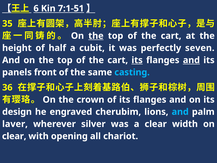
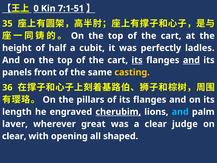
6: 6 -> 0 (36, 8)
the underline: present -> none (96, 36)
seven: seven -> ladles (200, 48)
casting colour: light blue -> yellow (132, 72)
crown: crown -> pillars (90, 100)
design: design -> length (17, 112)
cherubim underline: none -> present (118, 112)
silver: silver -> great (93, 124)
width: width -> judge (185, 124)
chariot: chariot -> shaped (121, 136)
